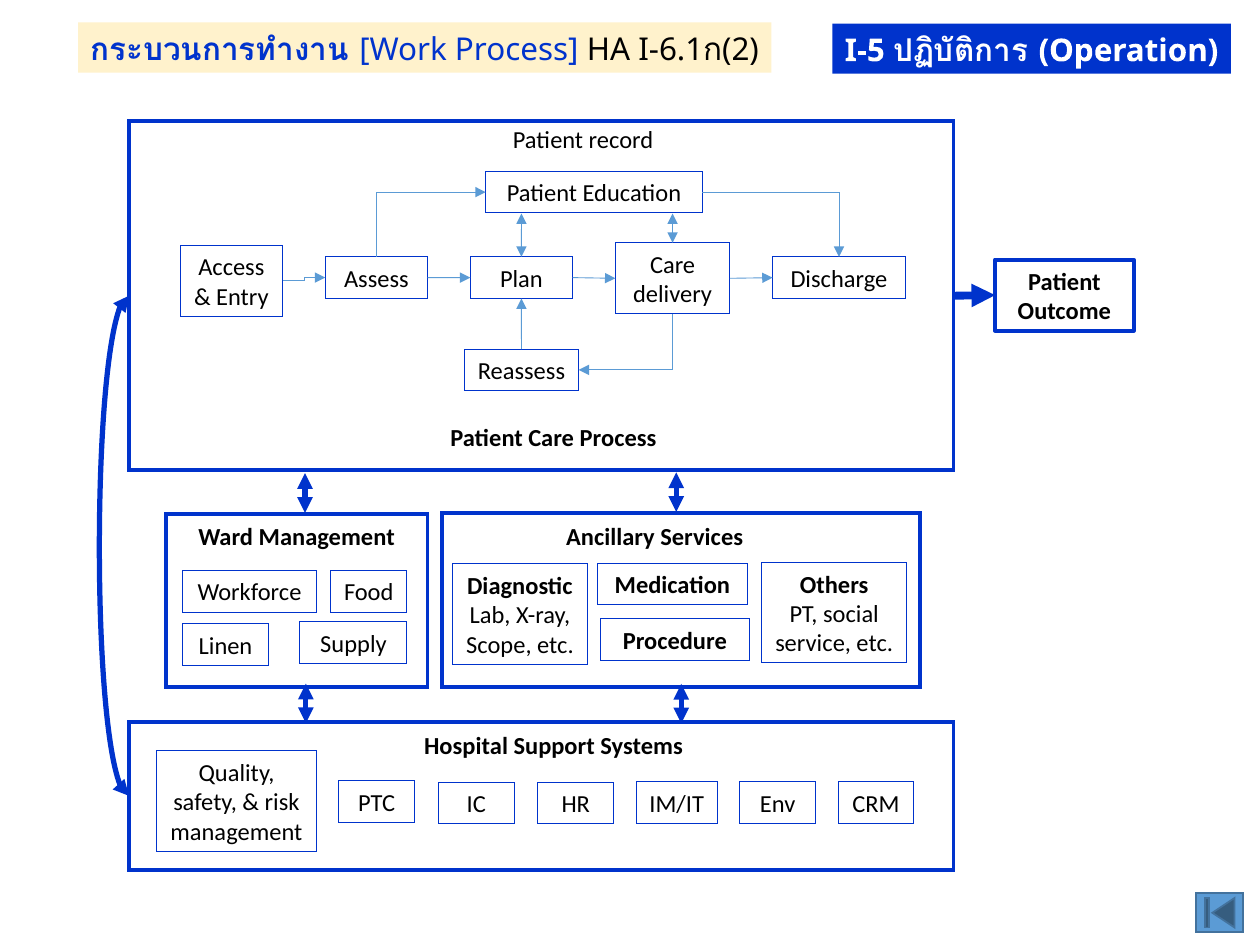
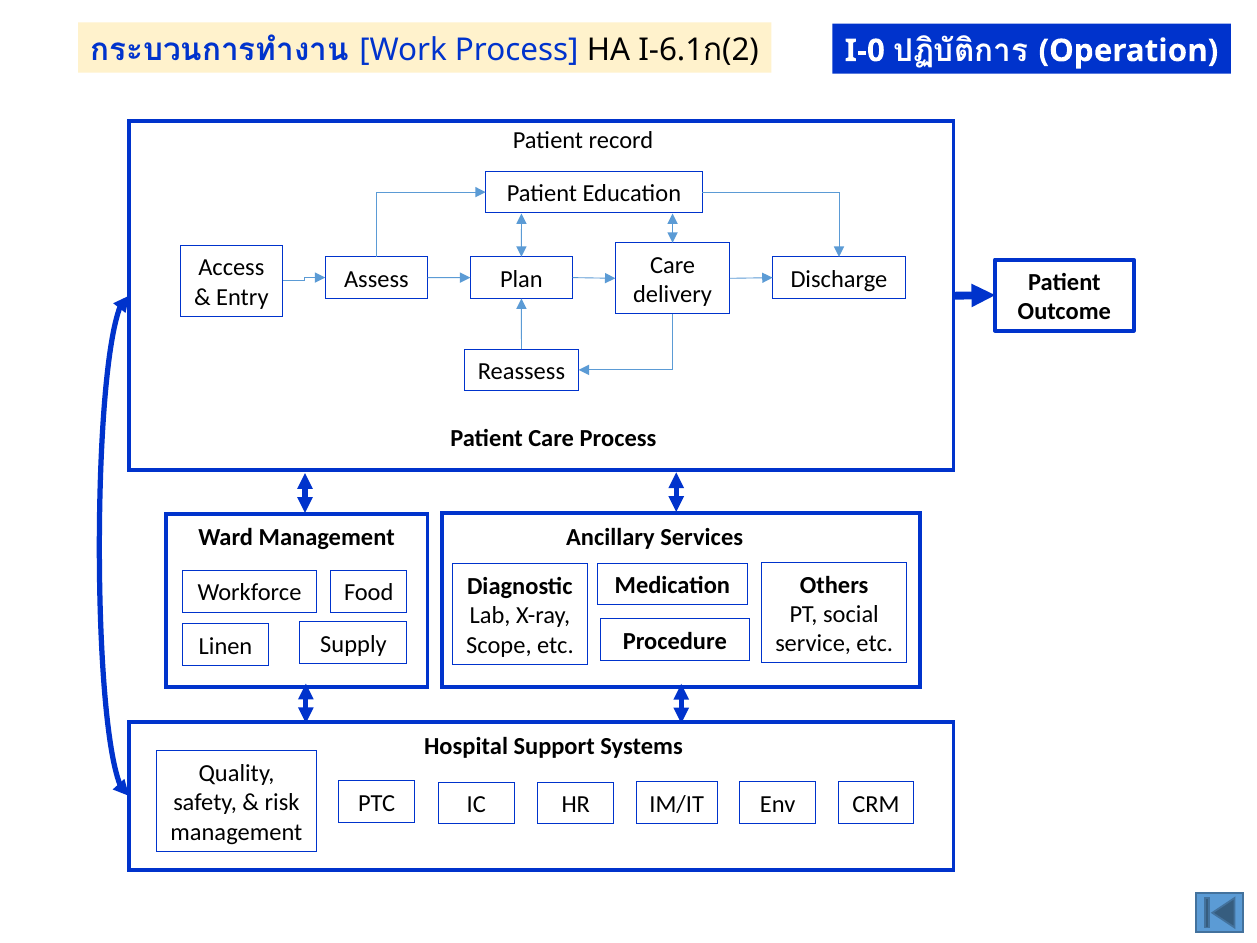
I-5: I-5 -> I-0 (865, 51)
